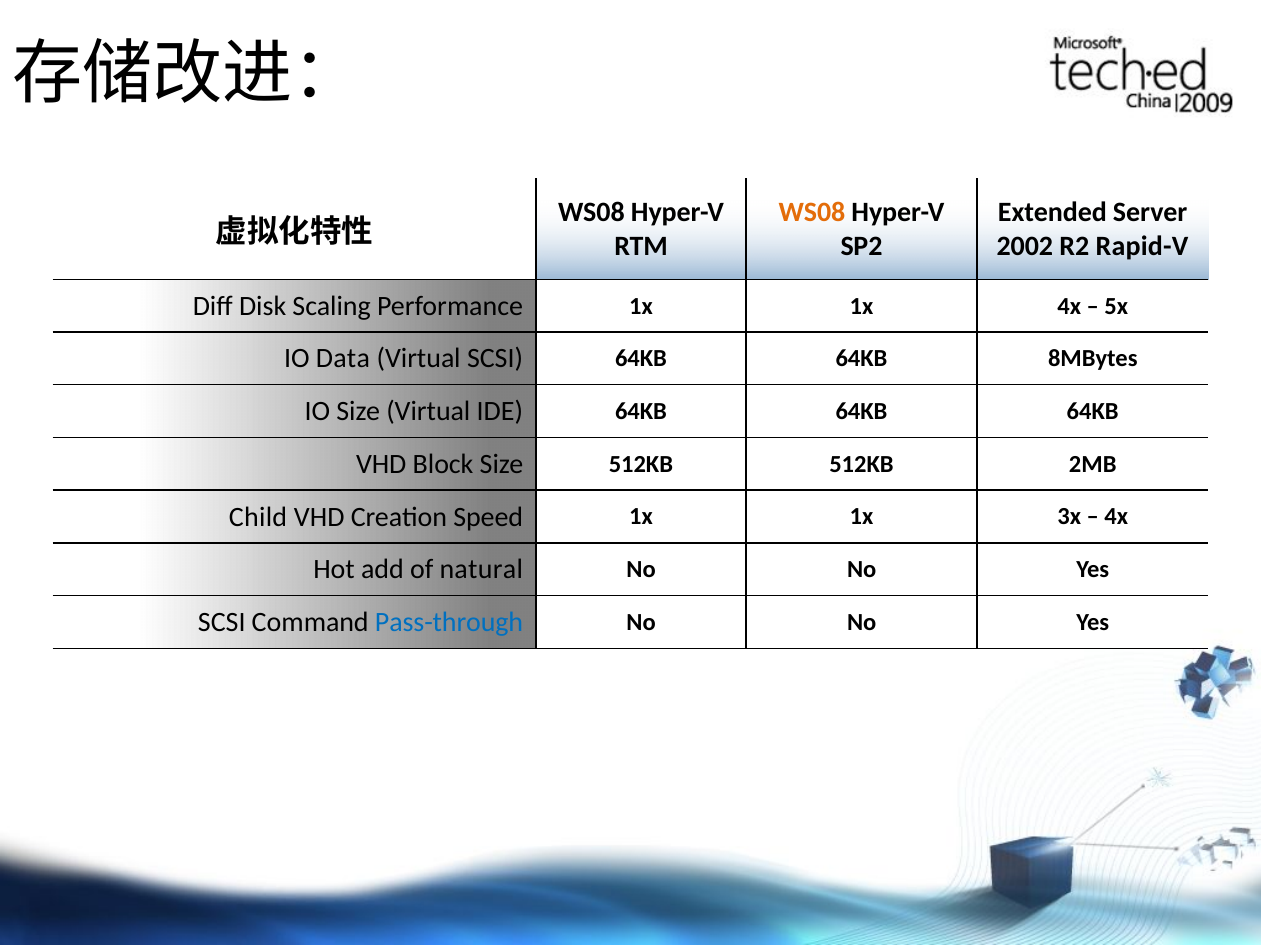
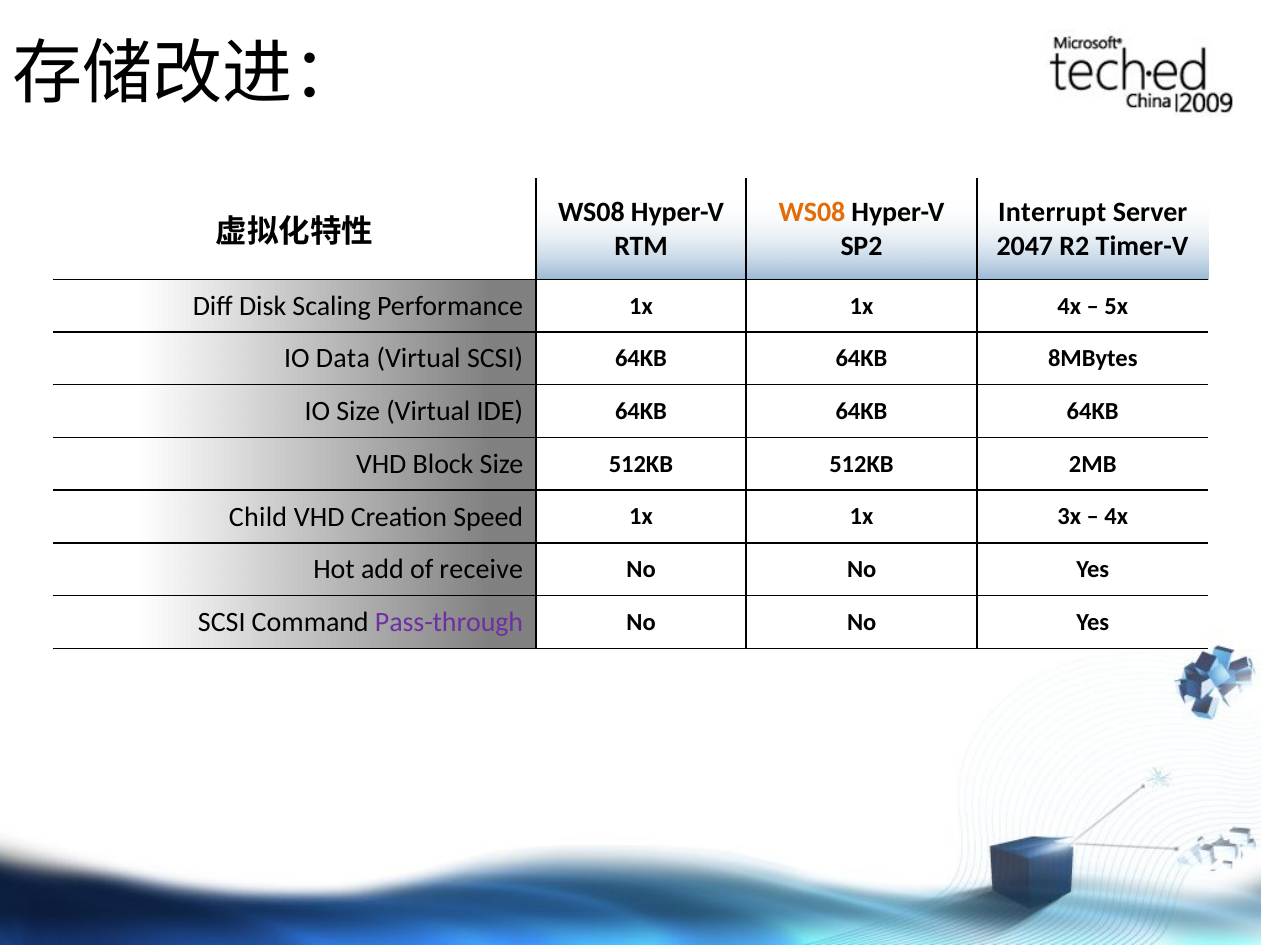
Extended: Extended -> Interrupt (1052, 212)
2002: 2002 -> 2047 (1025, 247)
Rapid-V: Rapid-V -> Timer-V (1142, 247)
natural: natural -> receive (481, 570)
Pass-through colour: blue -> purple (449, 623)
